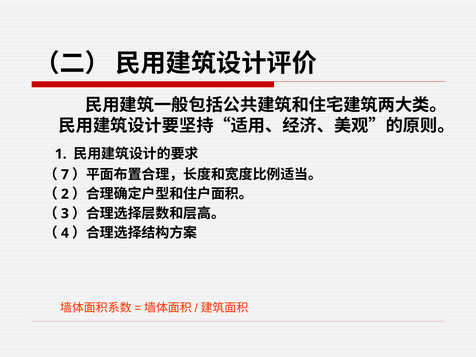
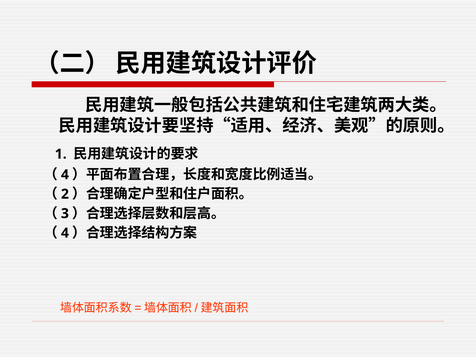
7: 7 -> 4 (65, 175)
